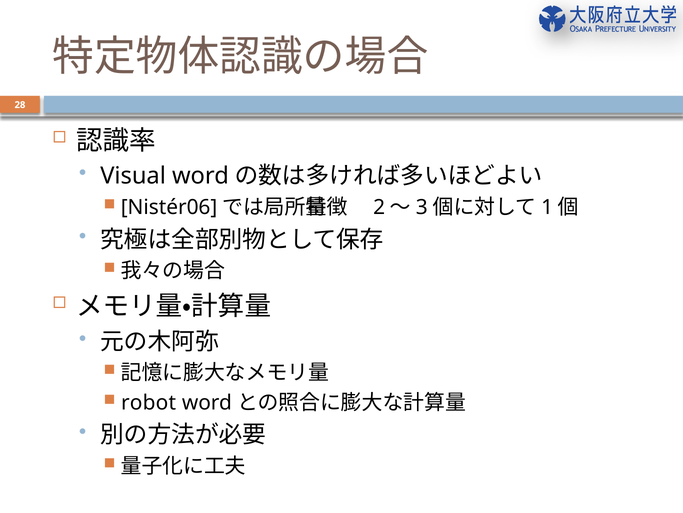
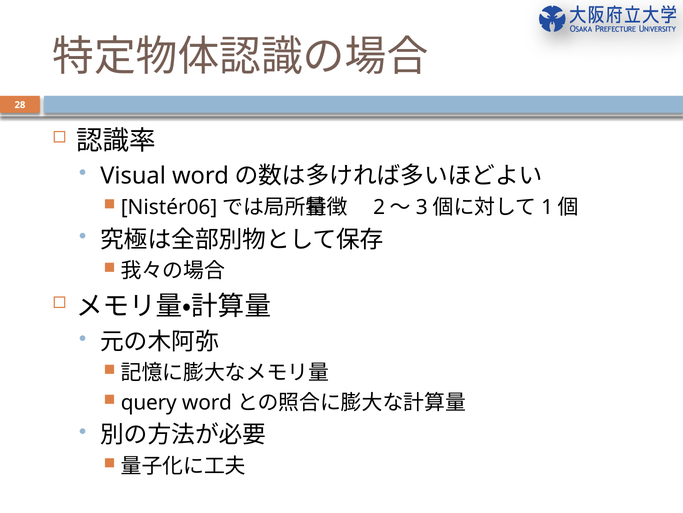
robot: robot -> query (149, 402)
